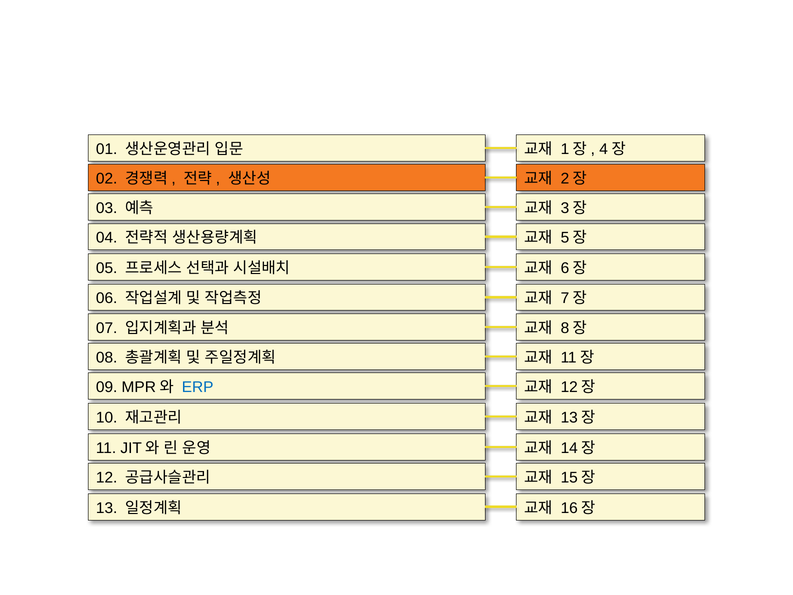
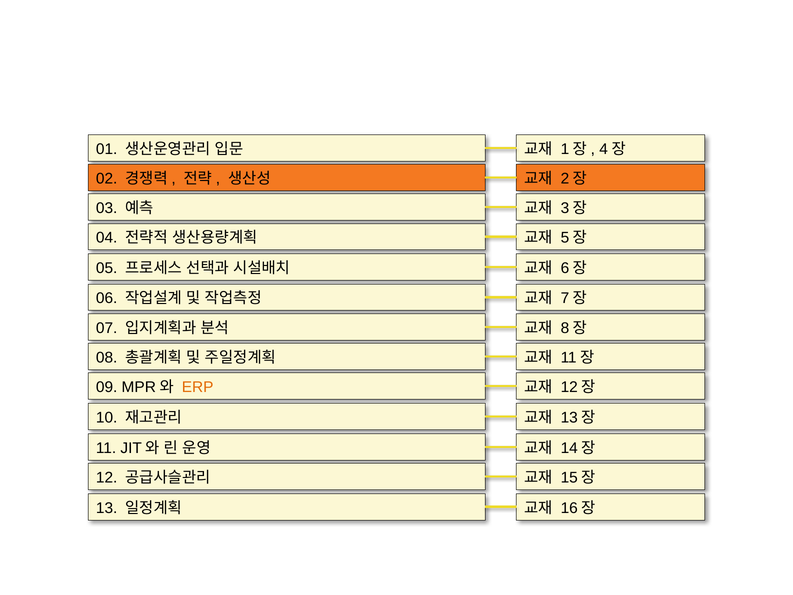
ERP colour: blue -> orange (198, 387)
